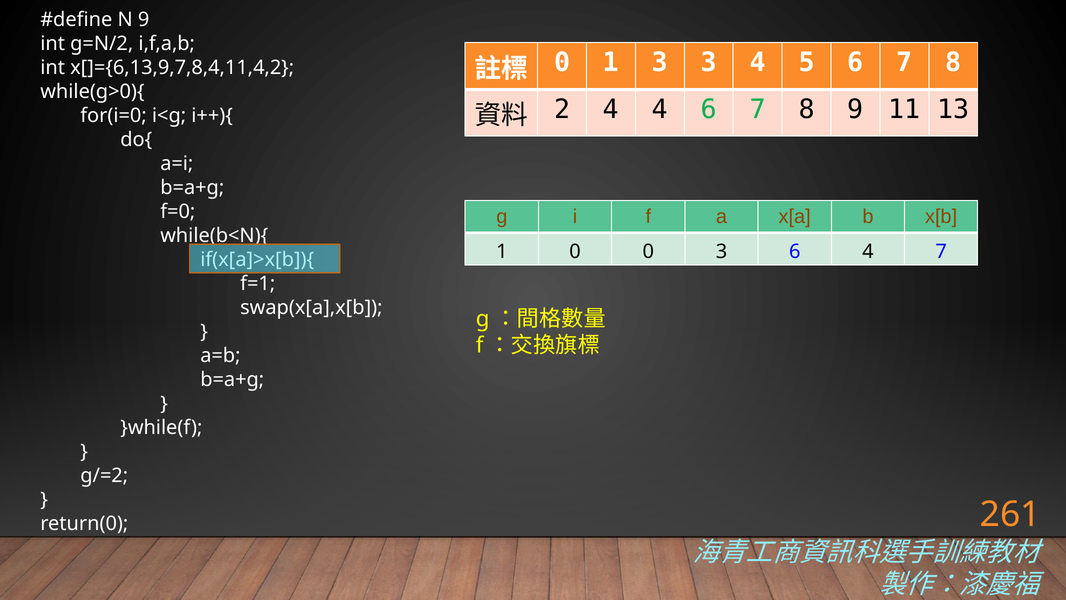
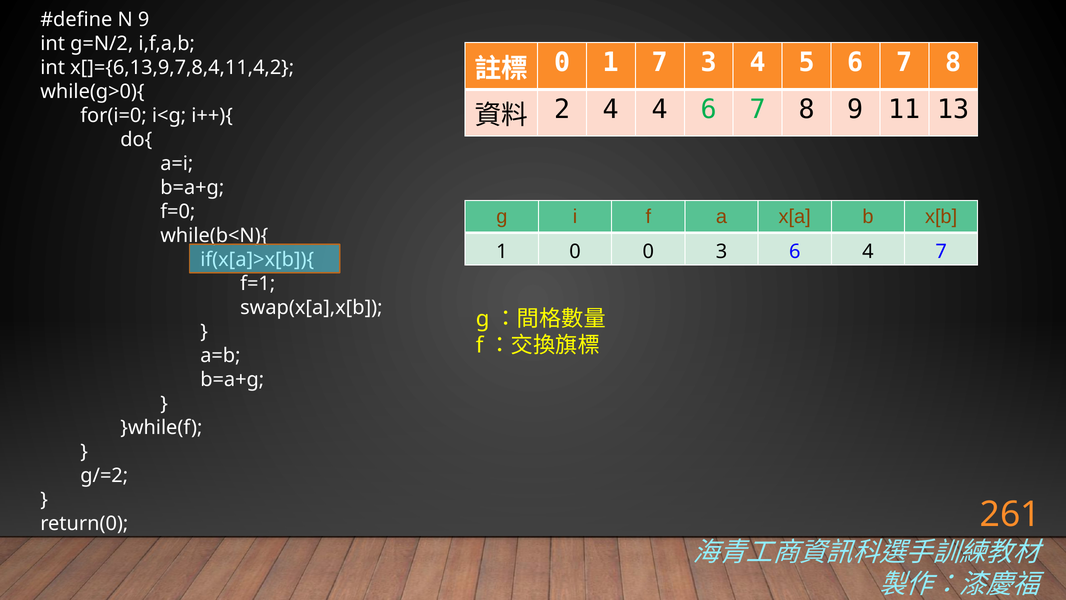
1 3: 3 -> 7 (660, 63)
